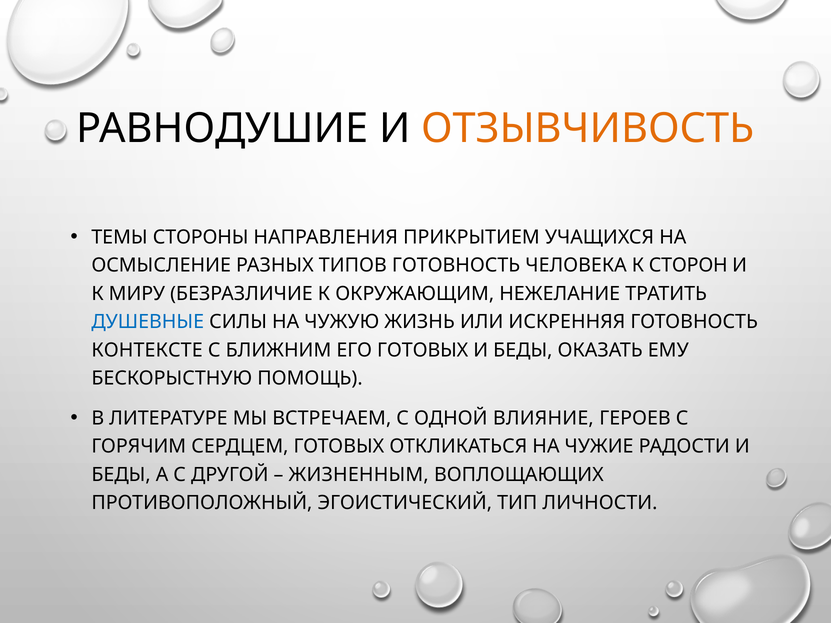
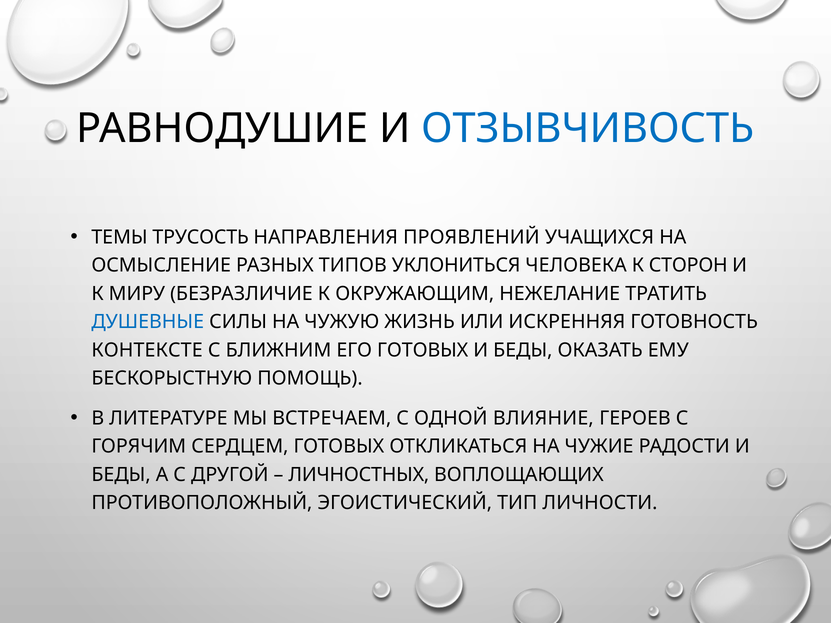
ОТЗЫВЧИВОСТЬ colour: orange -> blue (588, 128)
СТОРОНЫ: СТОРОНЫ -> ТРУСОСТЬ (201, 237)
ПРИКРЫТИЕМ: ПРИКРЫТИЕМ -> ПРОЯВЛЕНИЙ (471, 237)
ТИПОВ ГОТОВНОСТЬ: ГОТОВНОСТЬ -> УКЛОНИТЬСЯ (456, 265)
ЖИЗНЕННЫМ: ЖИЗНЕННЫМ -> ЛИЧНОСТНЫХ (359, 475)
